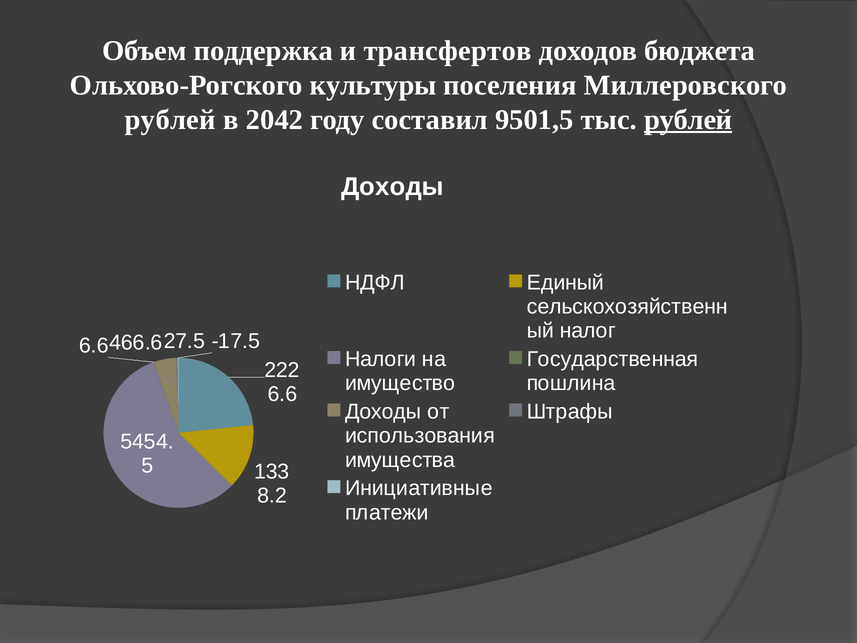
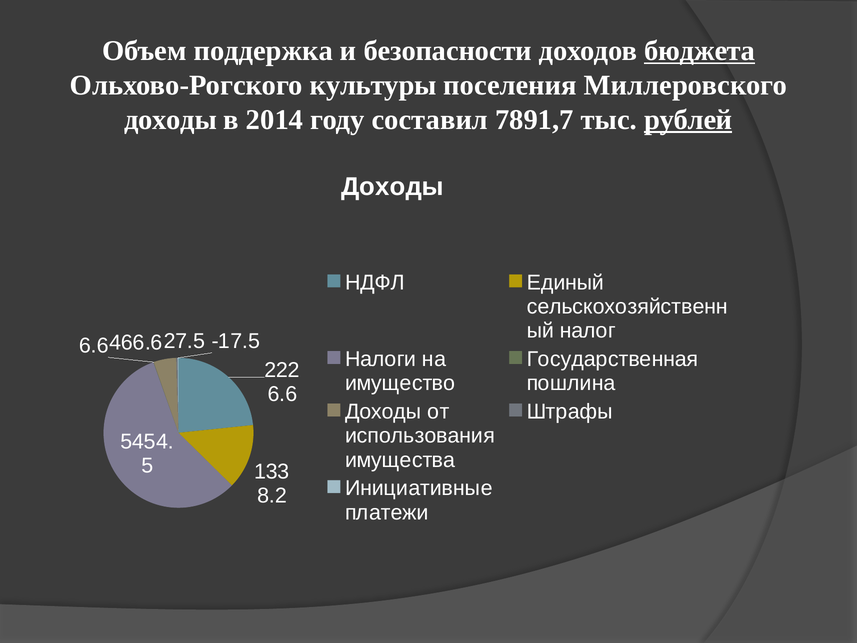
трансфертов: трансфертов -> безопасности (448, 51)
бюджета underline: none -> present (700, 51)
рублей: рублей -> доходы (171, 120)
2042: 2042 -> 2014 (275, 120)
9501,5: 9501,5 -> 7891,7 (534, 120)
